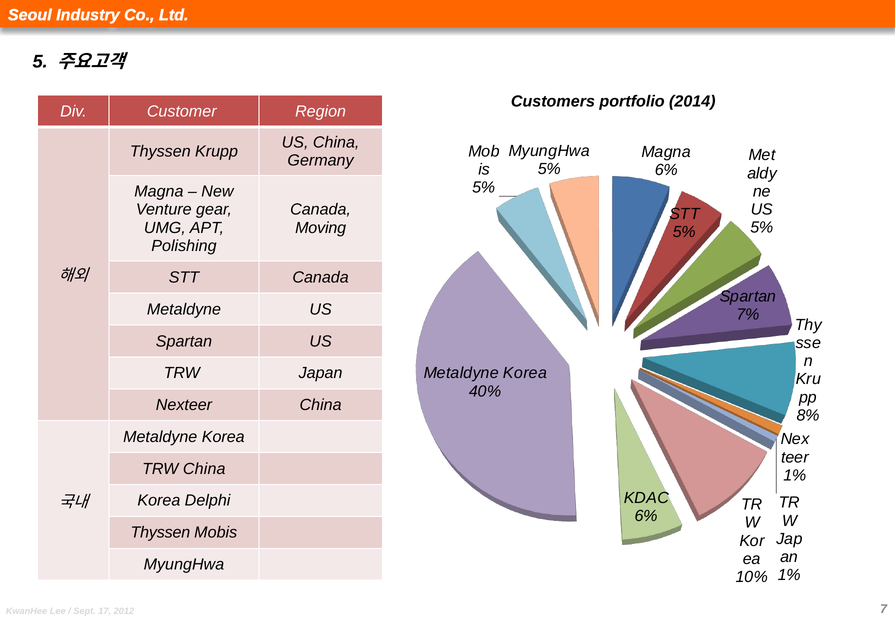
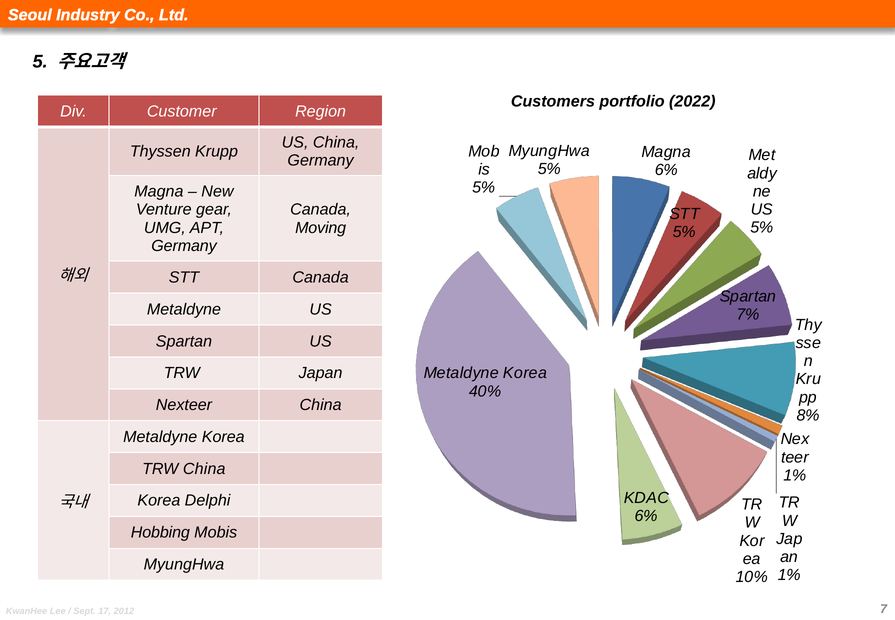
2014: 2014 -> 2022 (692, 102)
Polishing: Polishing -> Germany (184, 246)
Thyssen: Thyssen -> Hobbing (160, 532)
